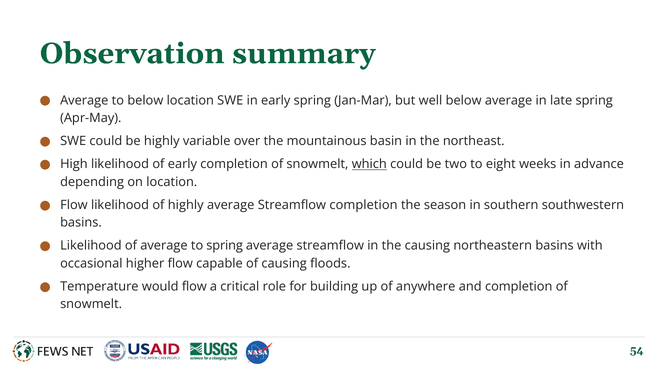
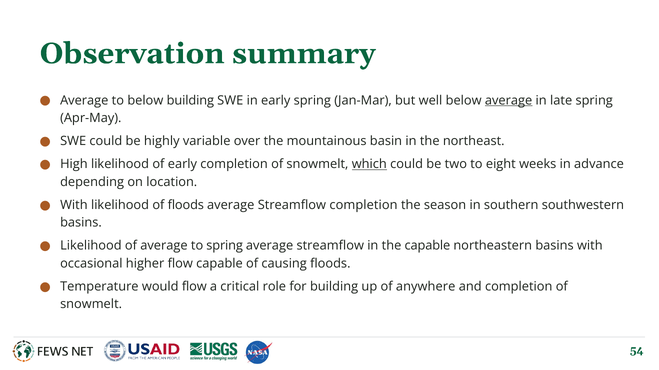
below location: location -> building (190, 101)
average underline: none -> present (509, 101)
Flow: Flow -> With (74, 205)
of highly: highly -> floods (186, 205)
the causing: causing -> capable (427, 246)
